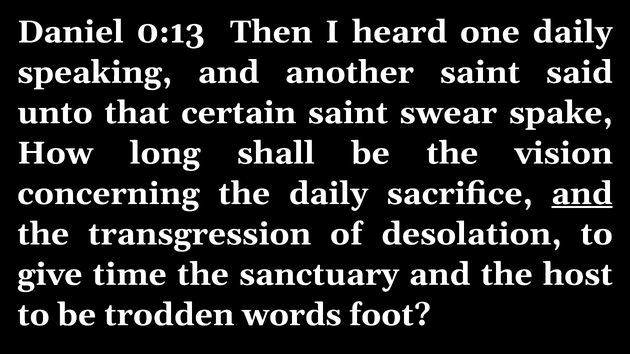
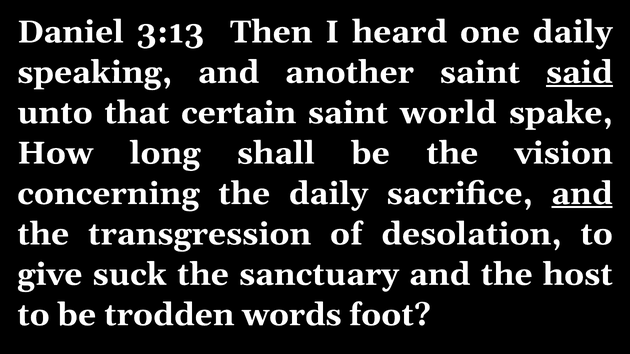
0:13: 0:13 -> 3:13 (170, 32)
said underline: none -> present (579, 73)
swear: swear -> world (448, 113)
time: time -> suck (130, 275)
